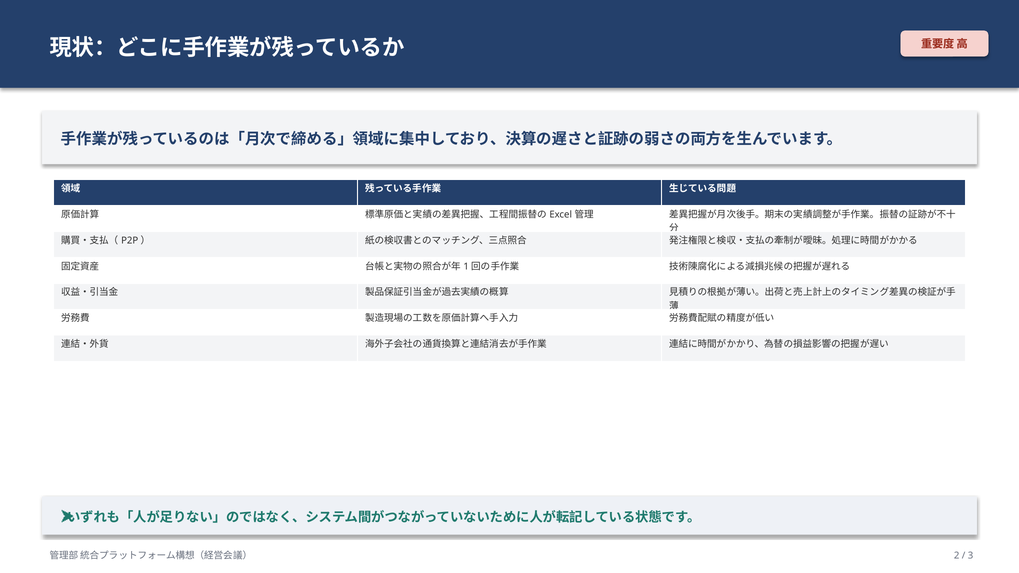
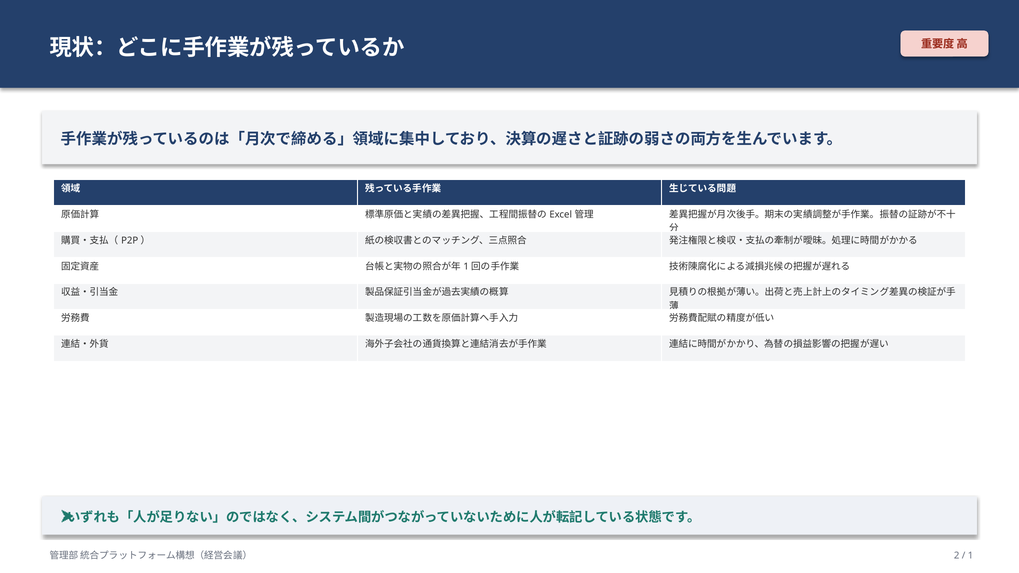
3: 3 -> 1 (971, 556)
